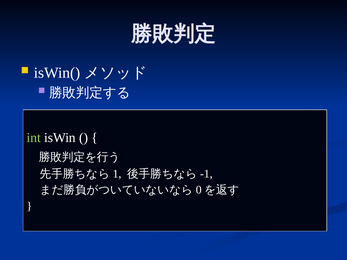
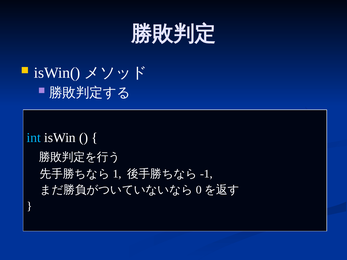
int colour: light green -> light blue (34, 138)
